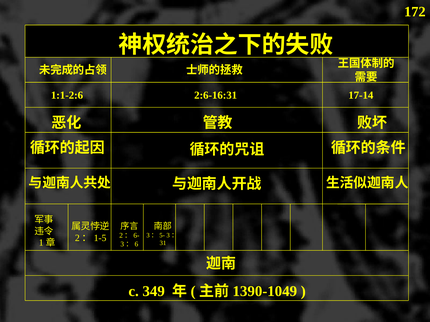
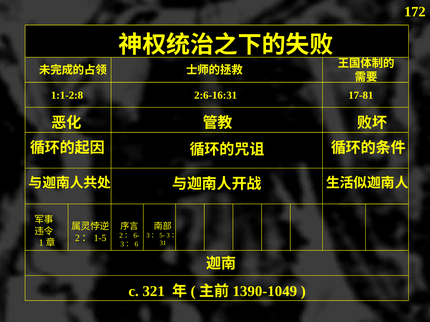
1:1-2:6: 1:1-2:6 -> 1:1-2:8 (67, 95)
17-14: 17-14 -> 17-81 (361, 95)
349: 349 -> 321 (154, 292)
